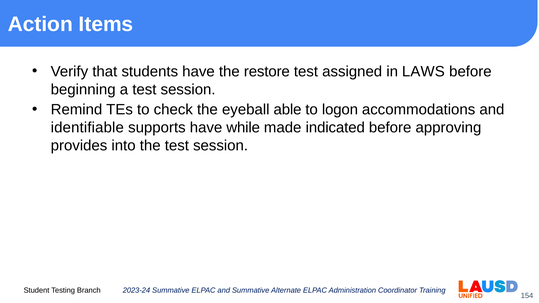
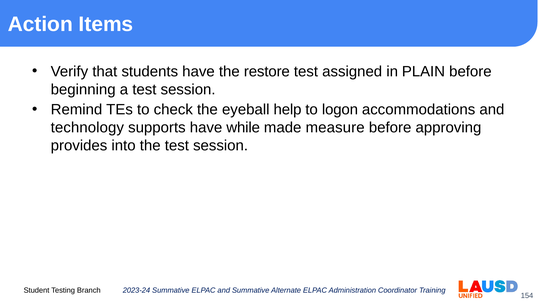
LAWS: LAWS -> PLAIN (423, 72)
able: able -> help (288, 110)
identifiable: identifiable -> technology (87, 128)
indicated: indicated -> measure (335, 128)
